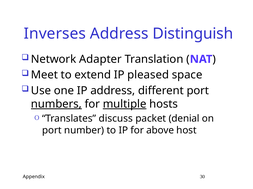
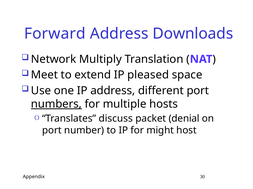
Inverses: Inverses -> Forward (55, 34)
Distinguish: Distinguish -> Downloads (193, 34)
Adapter: Adapter -> Multiply (100, 59)
multiple underline: present -> none (125, 104)
above: above -> might (160, 131)
